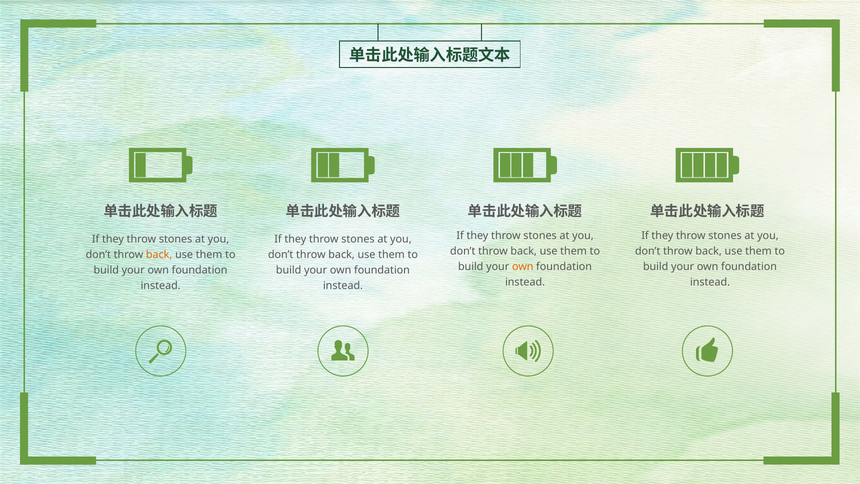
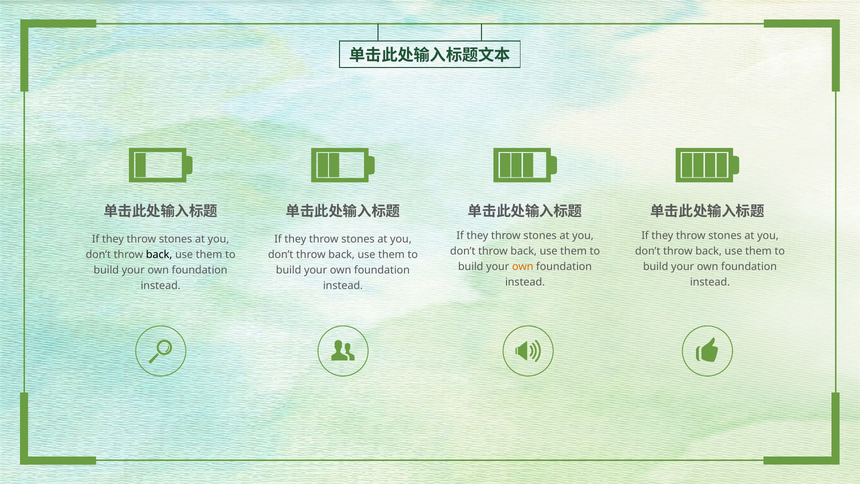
back colour: orange -> black (159, 255)
